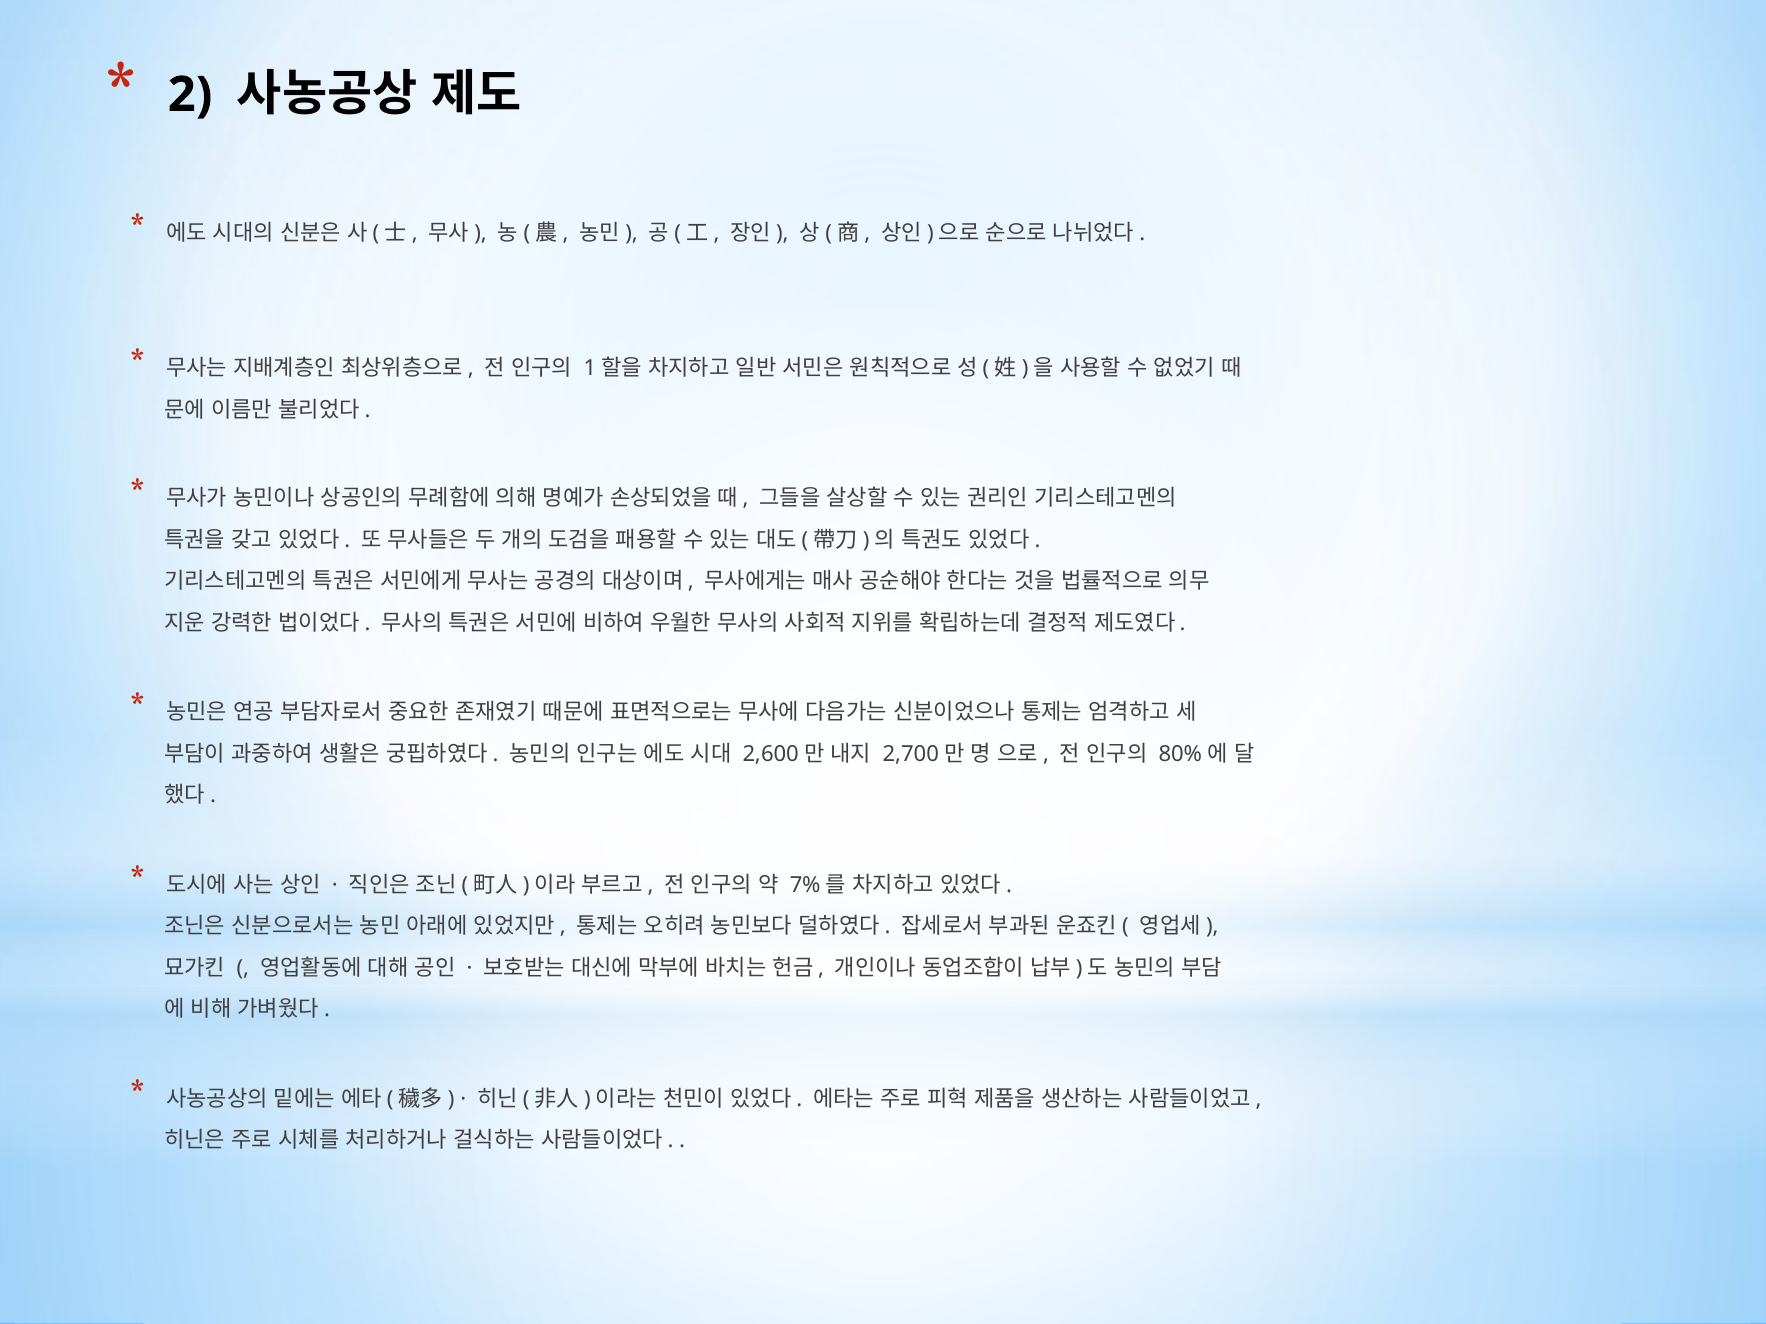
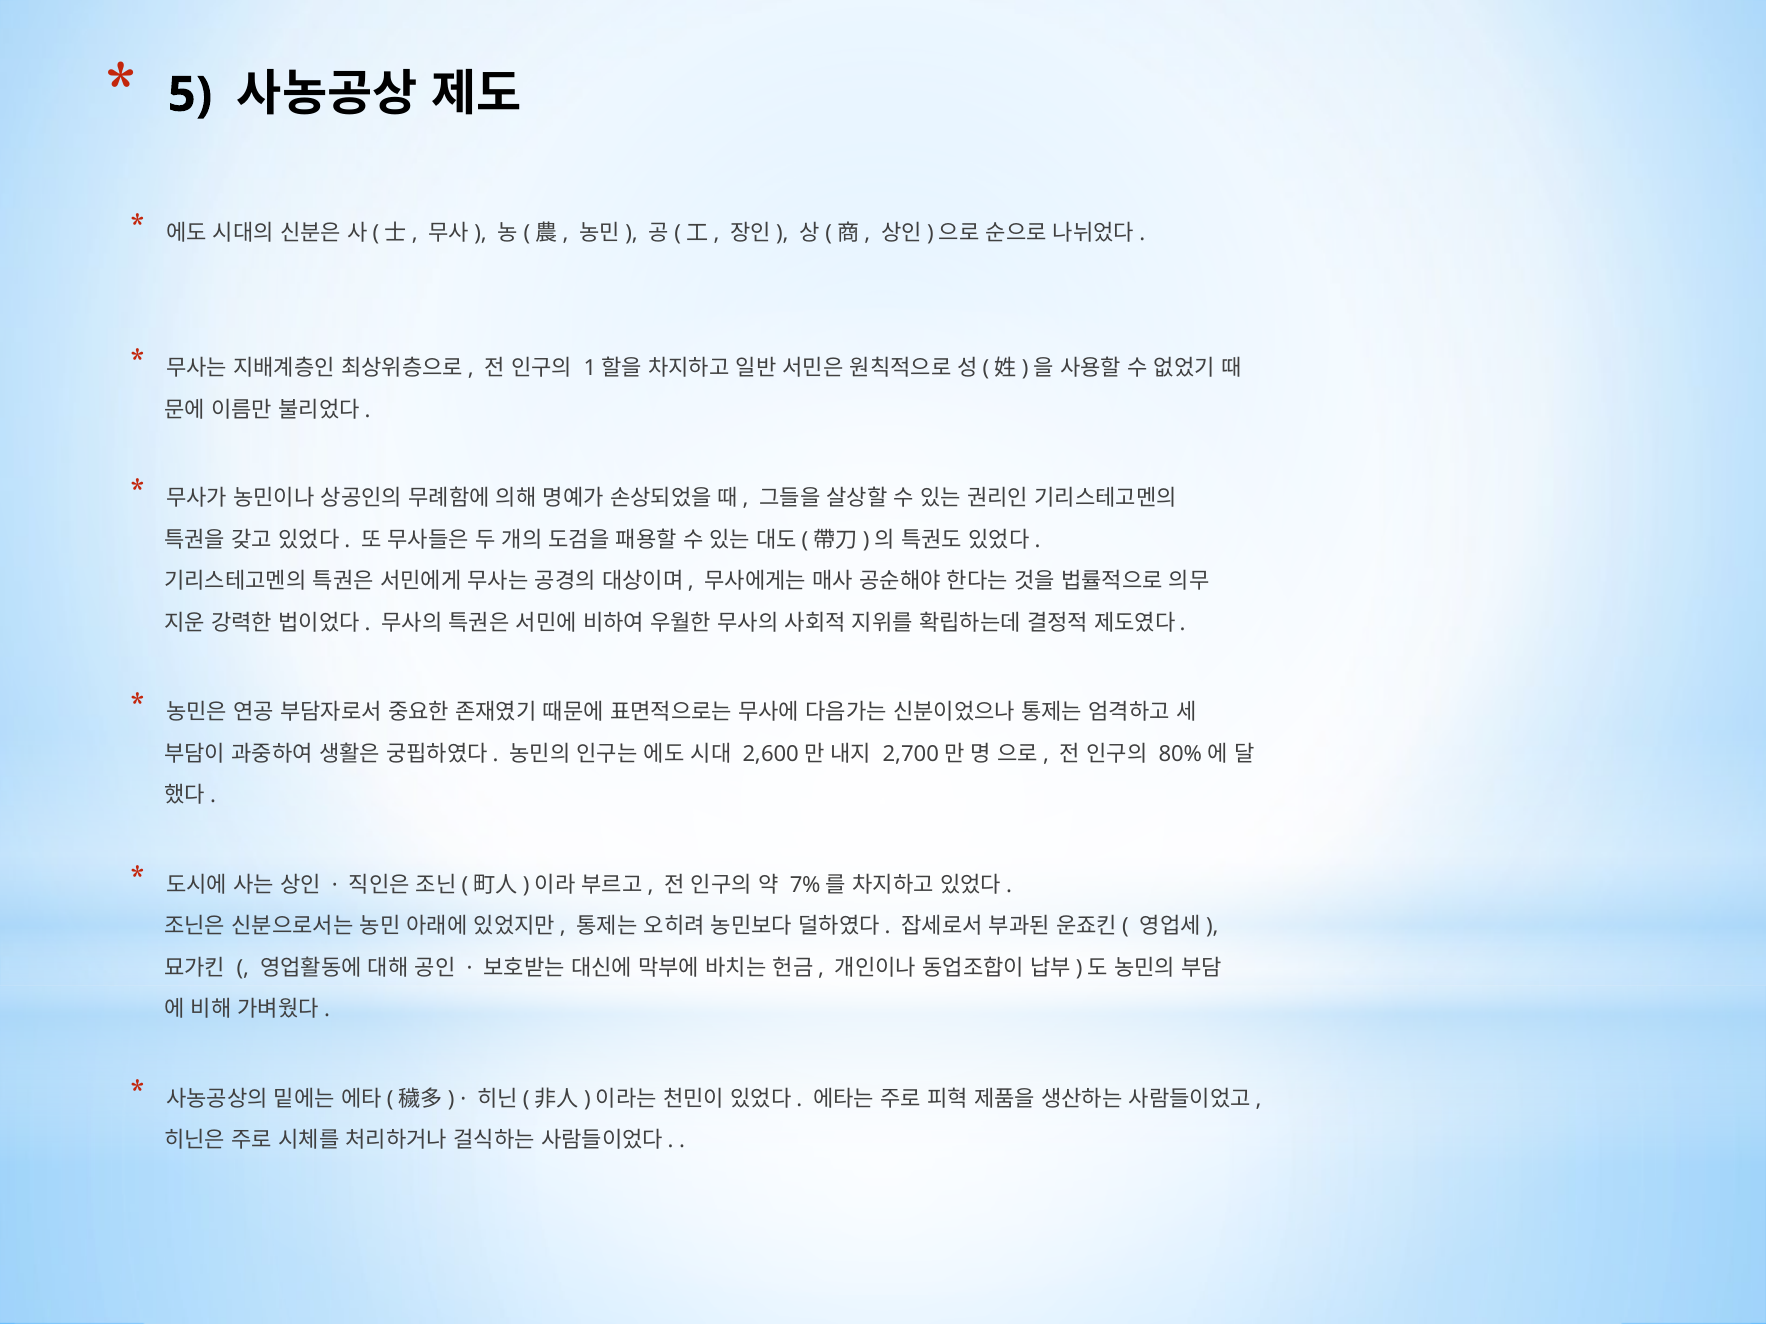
2: 2 -> 5 (190, 95)
